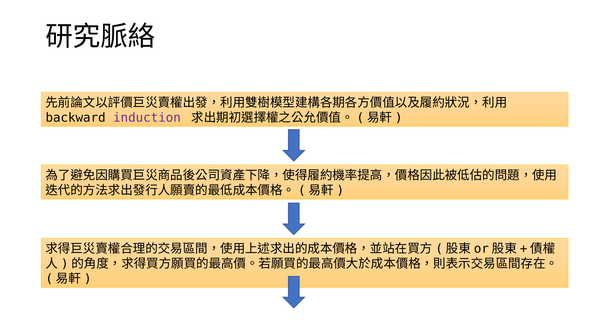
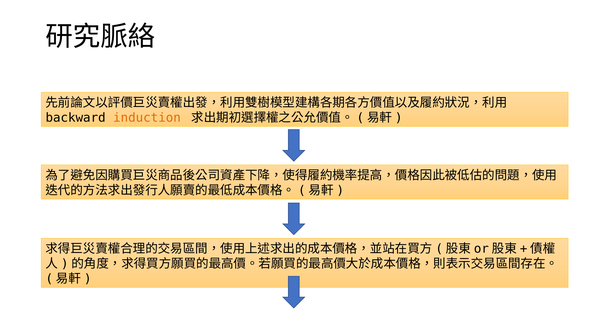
induction colour: purple -> orange (147, 118)
